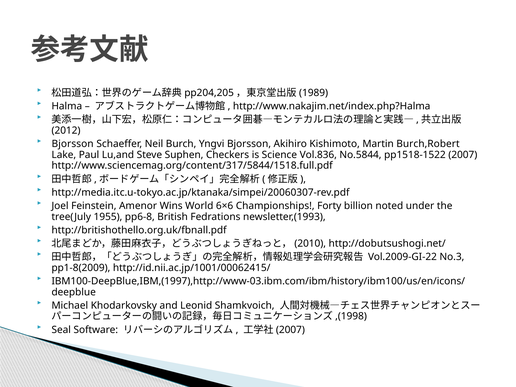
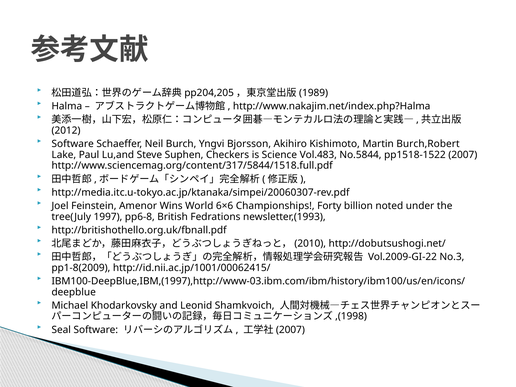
Bjorsson: Bjorsson -> Software (73, 144)
Vol.836: Vol.836 -> Vol.483 (318, 155)
1955: 1955 -> 1997 (108, 217)
